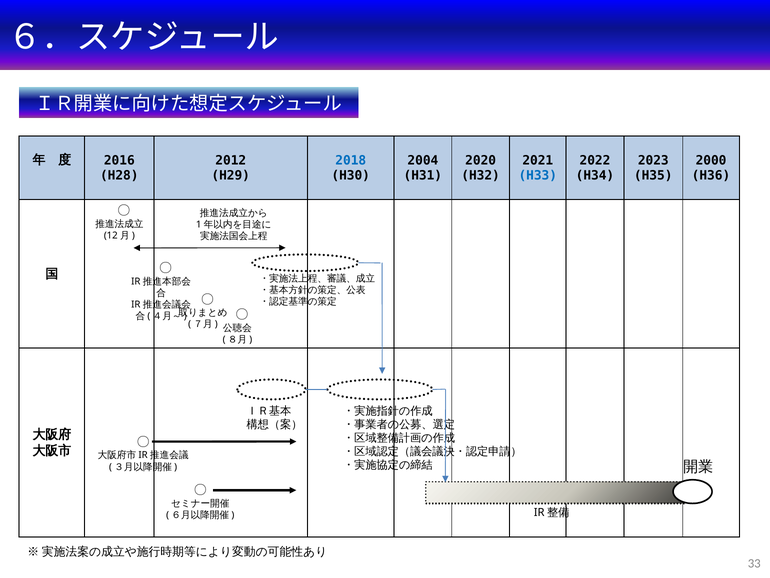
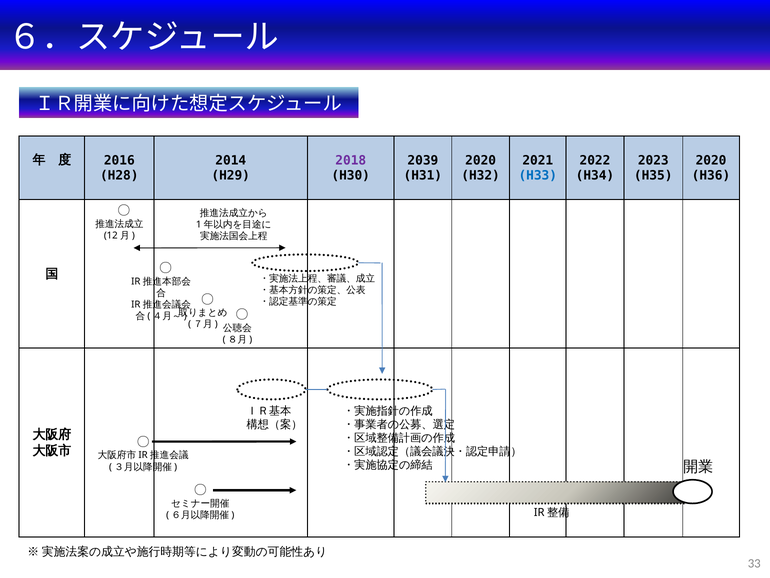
2012: 2012 -> 2014 (231, 160)
2018 colour: blue -> purple (351, 160)
2004: 2004 -> 2039 (423, 160)
2000: 2000 -> 2020 (711, 160)
